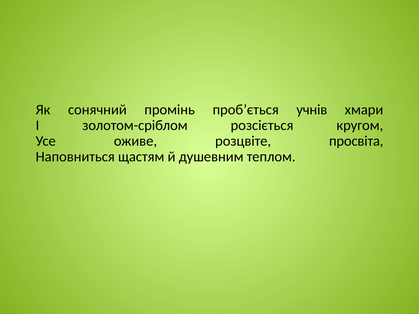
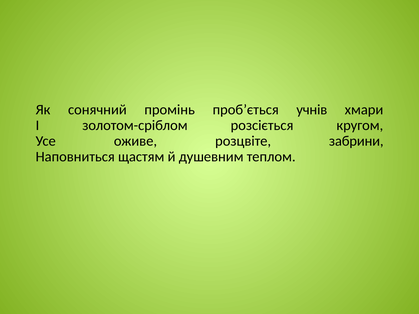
просвіта: просвіта -> забрини (356, 141)
